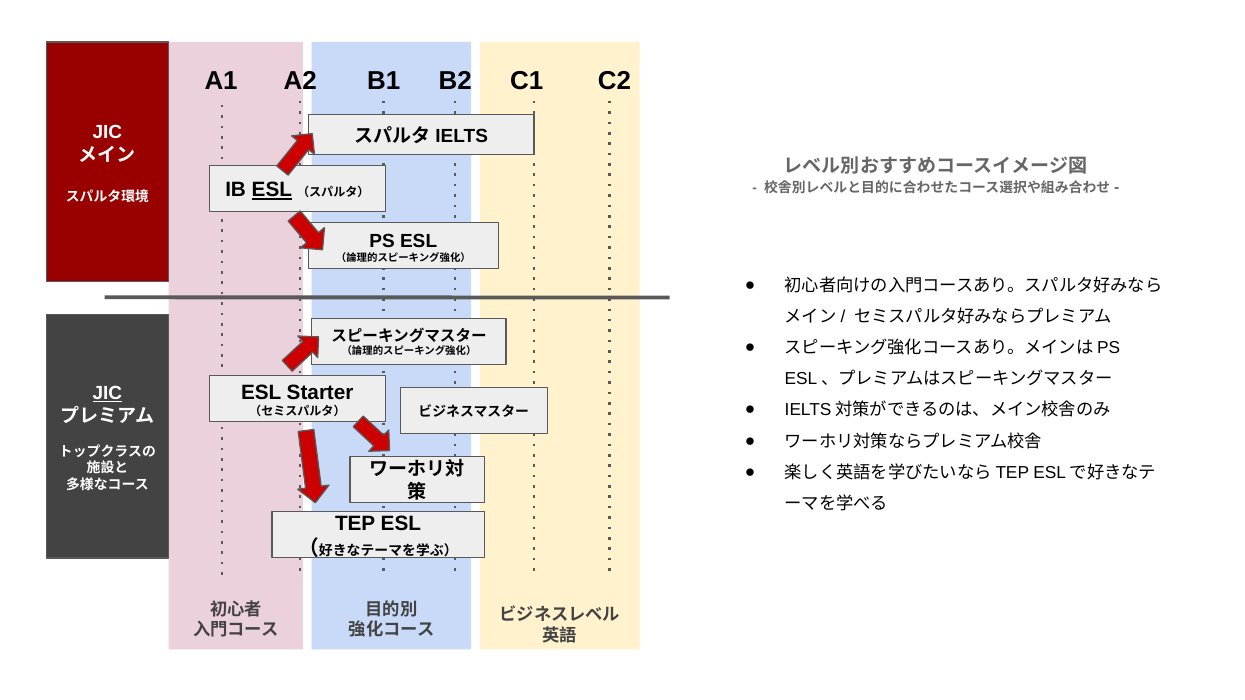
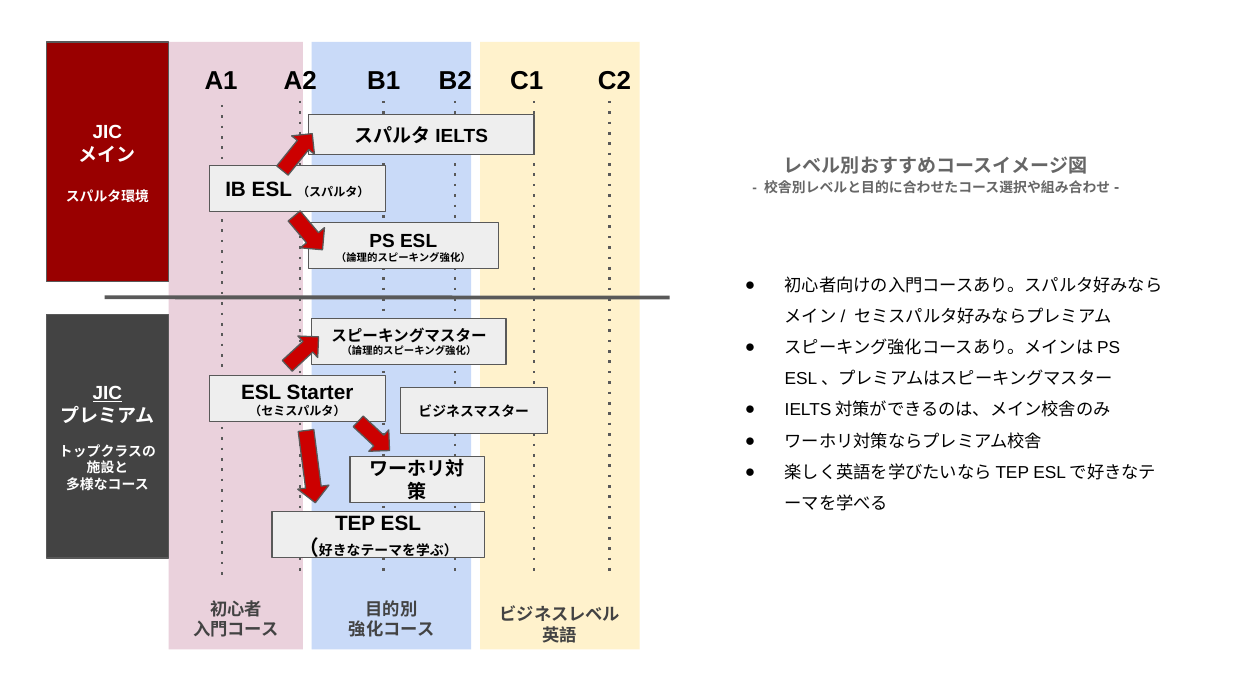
ESL underline: present -> none (272, 190)
